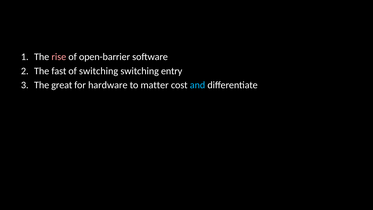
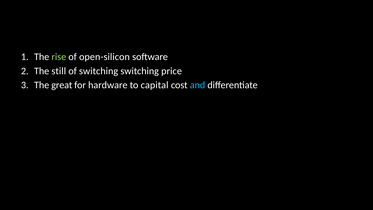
rise colour: pink -> light green (59, 57)
open-barrier: open-barrier -> open-silicon (104, 57)
fast: fast -> still (59, 71)
entry: entry -> price (172, 71)
matter: matter -> capital (155, 85)
